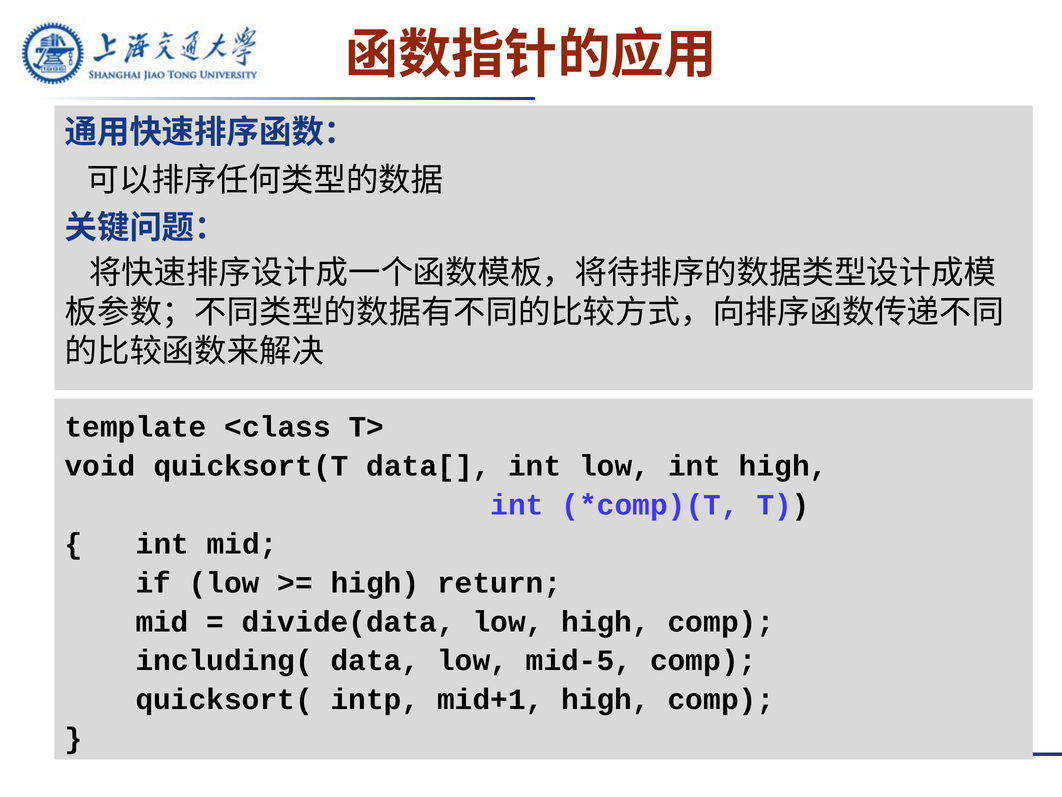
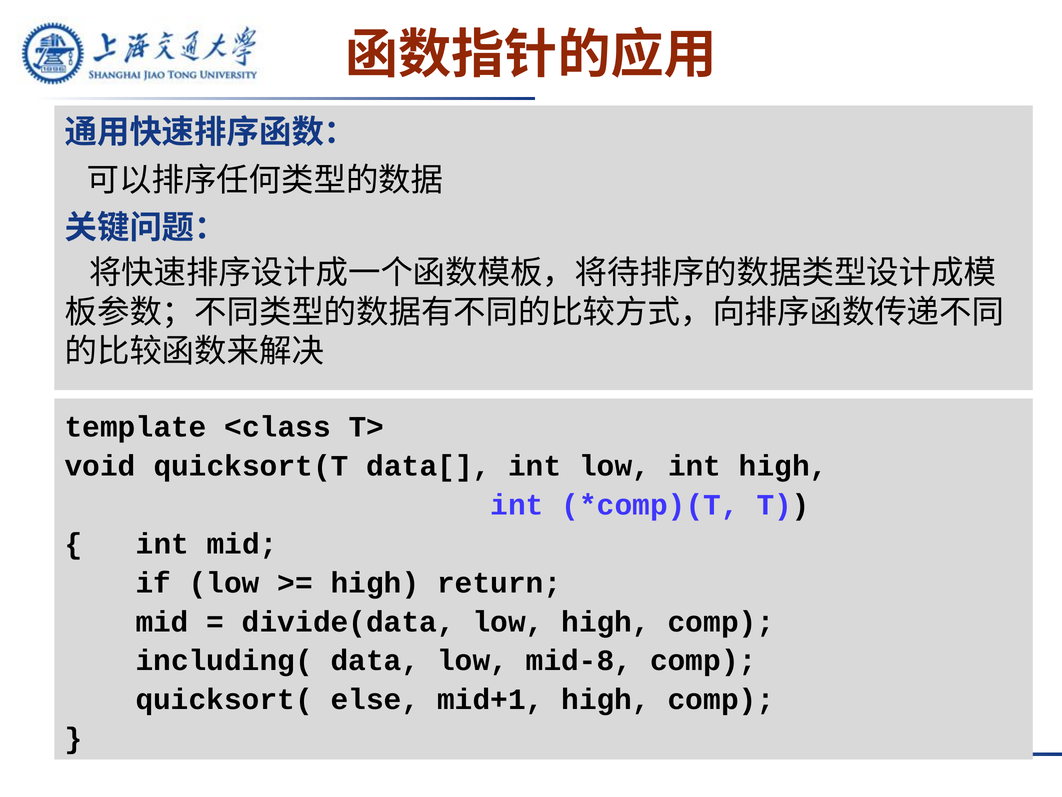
mid-5: mid-5 -> mid-8 (579, 660)
intp: intp -> else (375, 699)
